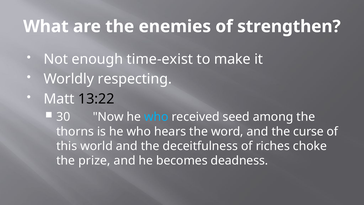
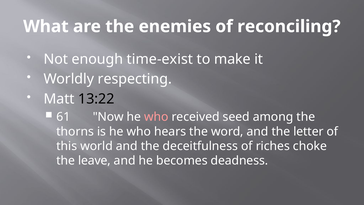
strengthen: strengthen -> reconciling (289, 26)
30: 30 -> 61 (63, 117)
who colour: light blue -> pink (156, 117)
curse: curse -> letter (308, 131)
prize: prize -> leave (94, 160)
